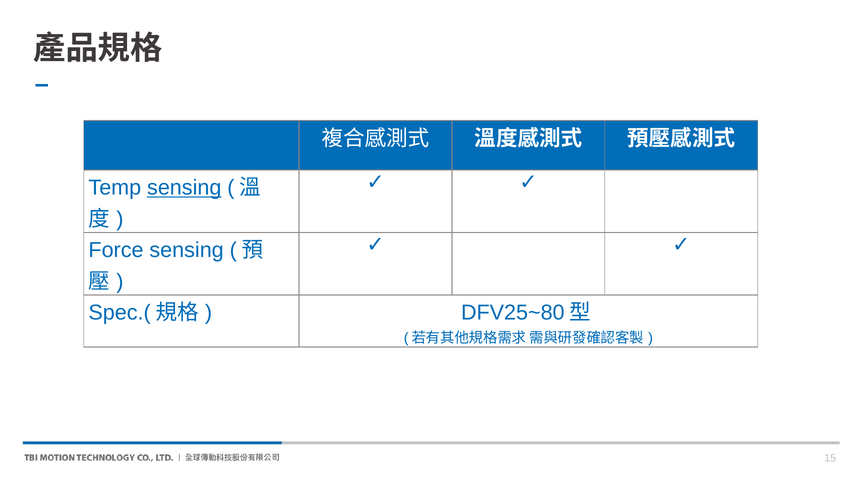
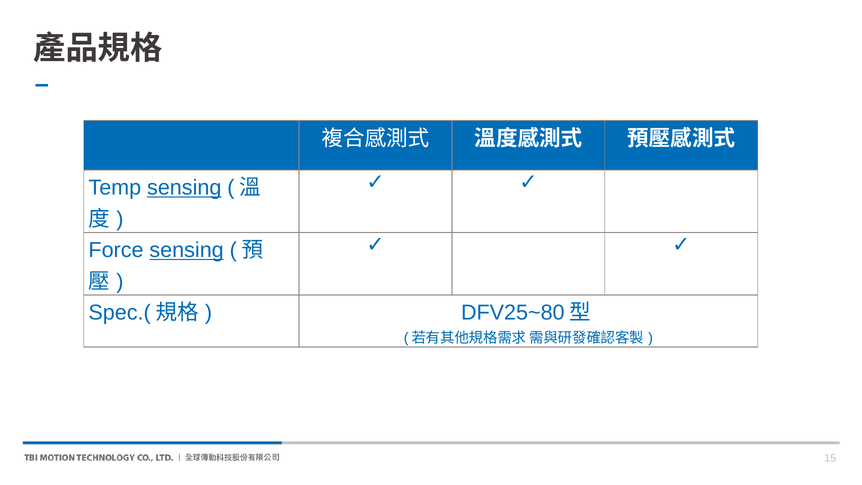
sensing underline: none -> present (187, 250)
